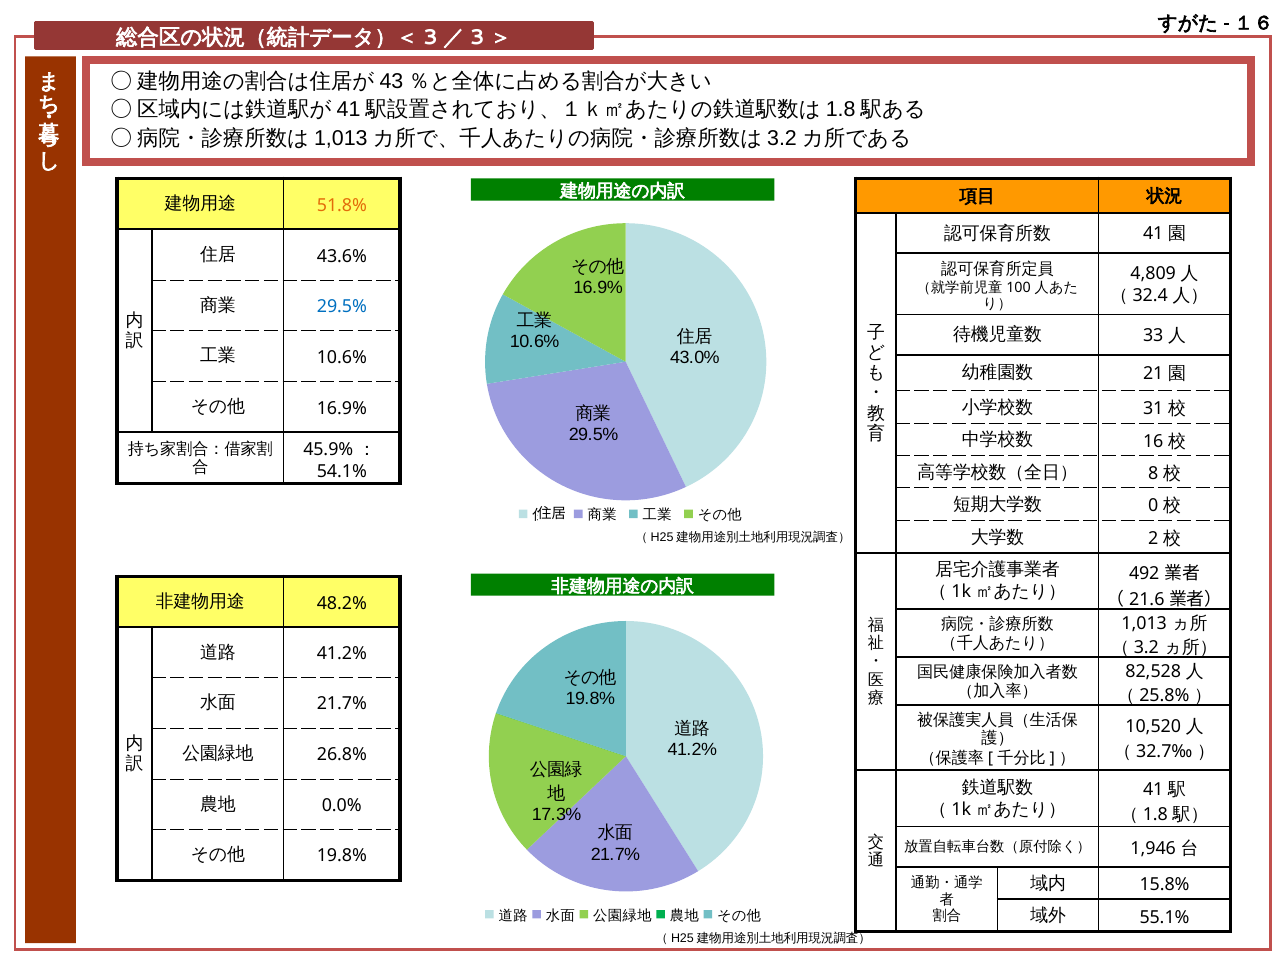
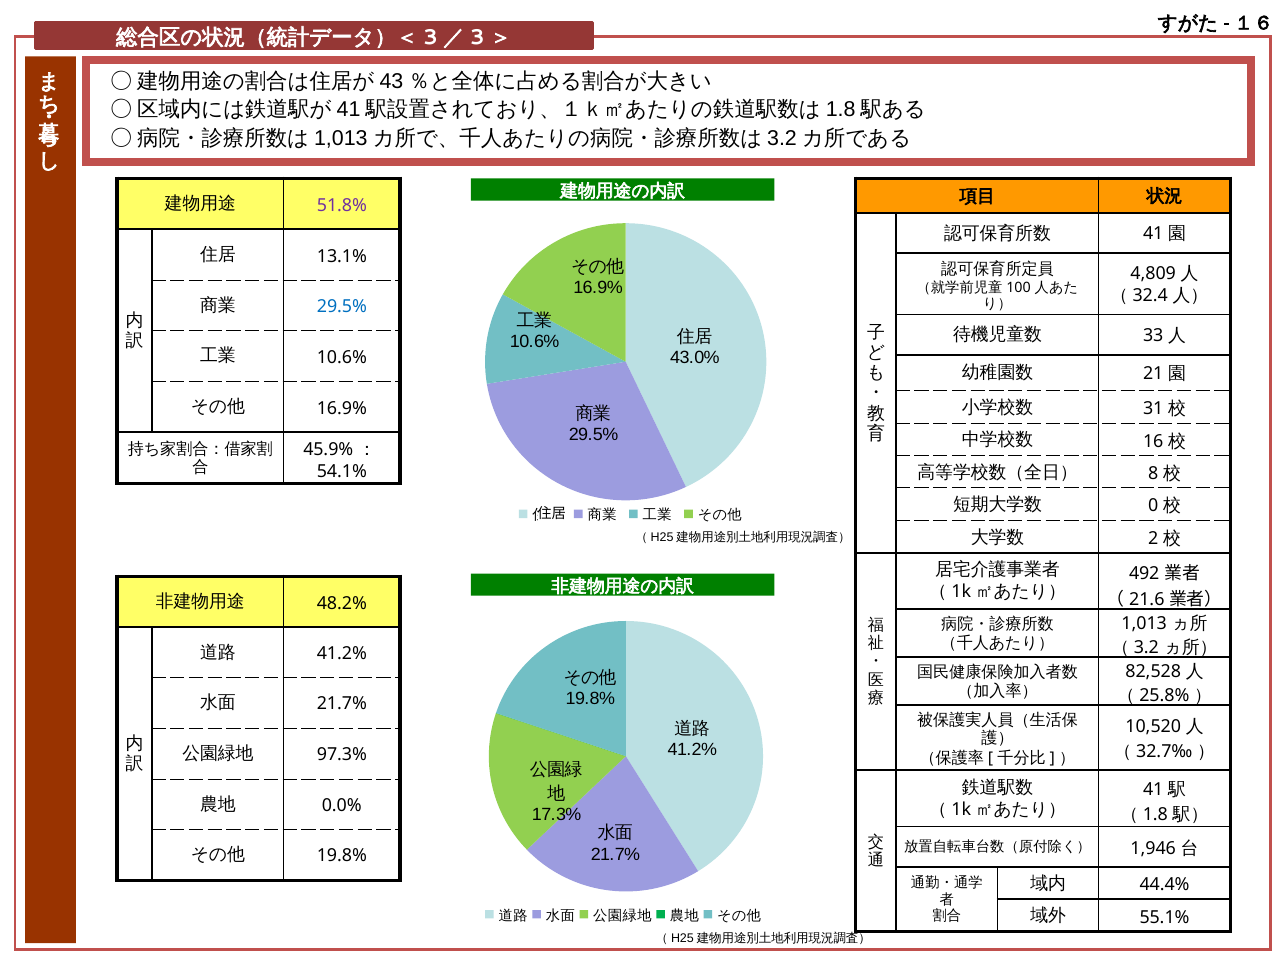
51.8% colour: orange -> purple (342, 205)
43.6%: 43.6% -> 13.1% (342, 256)
26.8%: 26.8% -> 97.3% (342, 754)
15.8%: 15.8% -> 44.4% (1165, 884)
